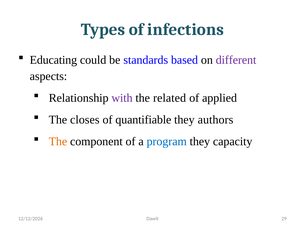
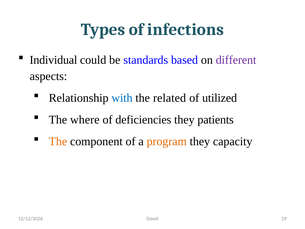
Educating: Educating -> Individual (53, 60)
with colour: purple -> blue (122, 98)
applied: applied -> utilized (220, 98)
closes: closes -> where (85, 120)
quantifiable: quantifiable -> deficiencies (143, 120)
authors: authors -> patients (216, 120)
program colour: blue -> orange (167, 141)
